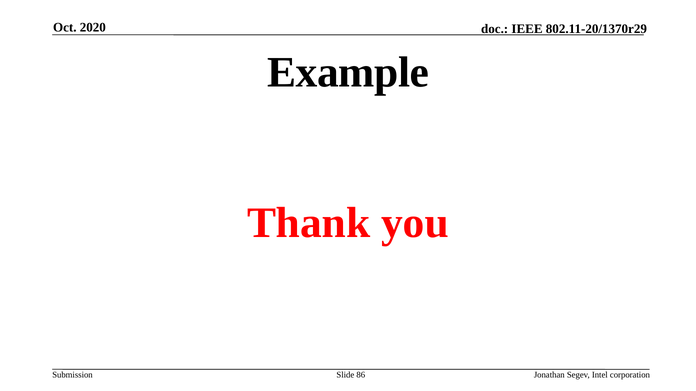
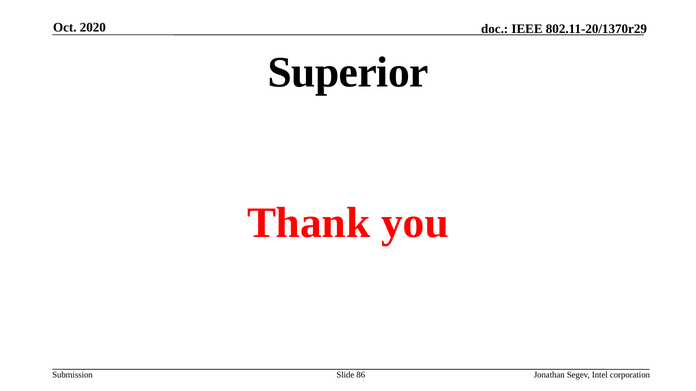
Example: Example -> Superior (348, 73)
